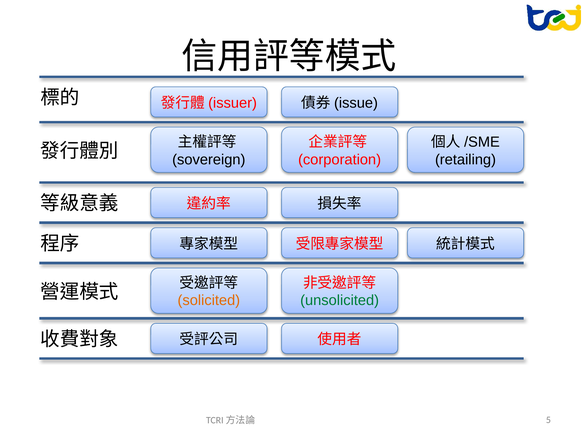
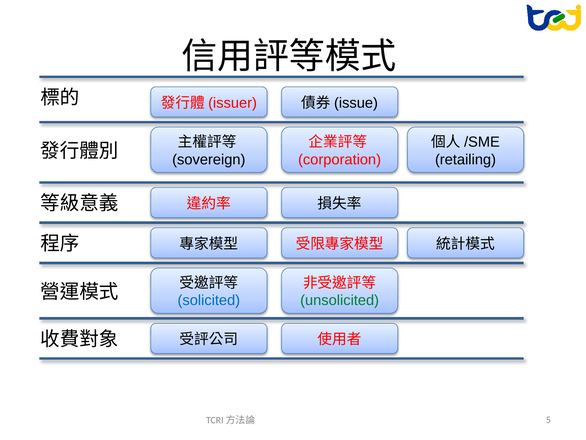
solicited colour: orange -> blue (209, 300)
